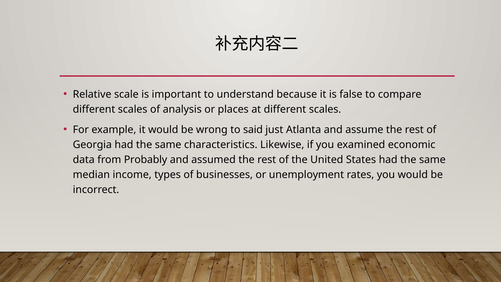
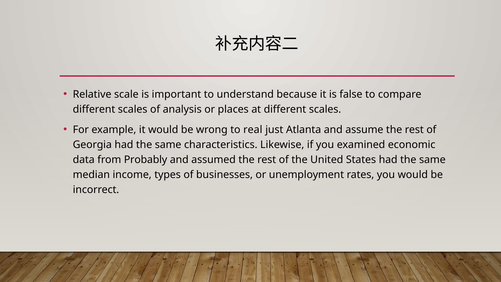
said: said -> real (253, 130)
